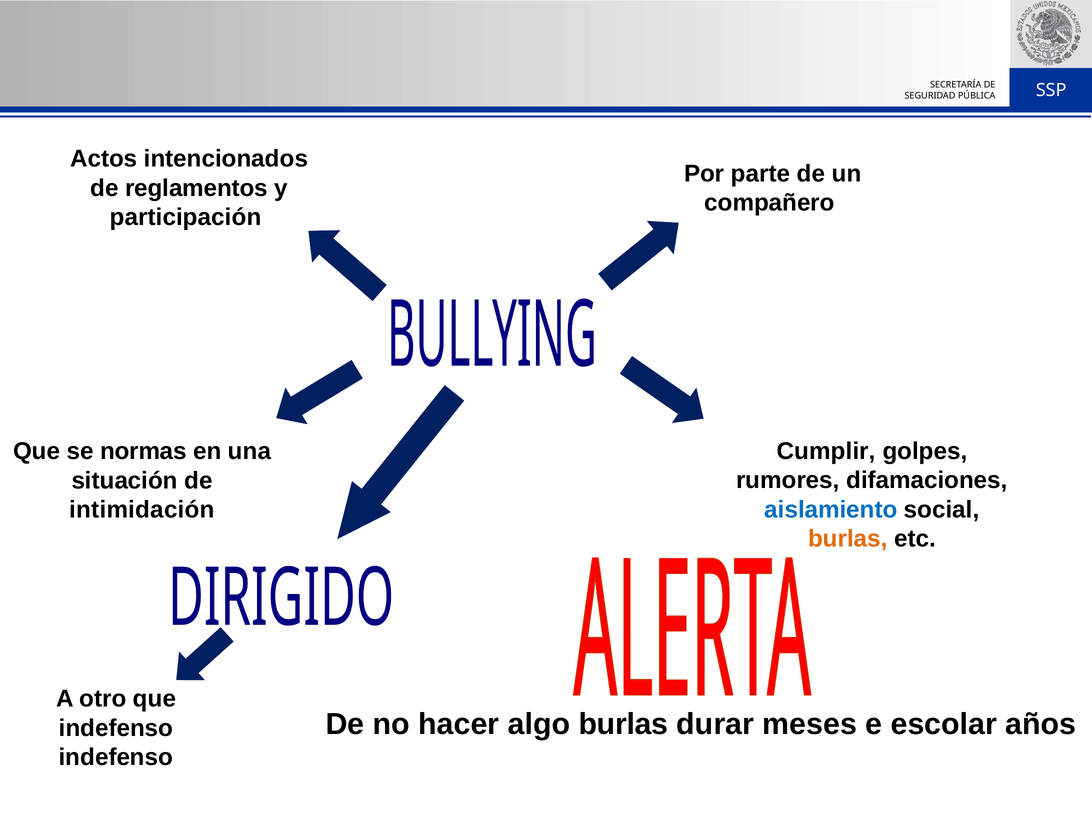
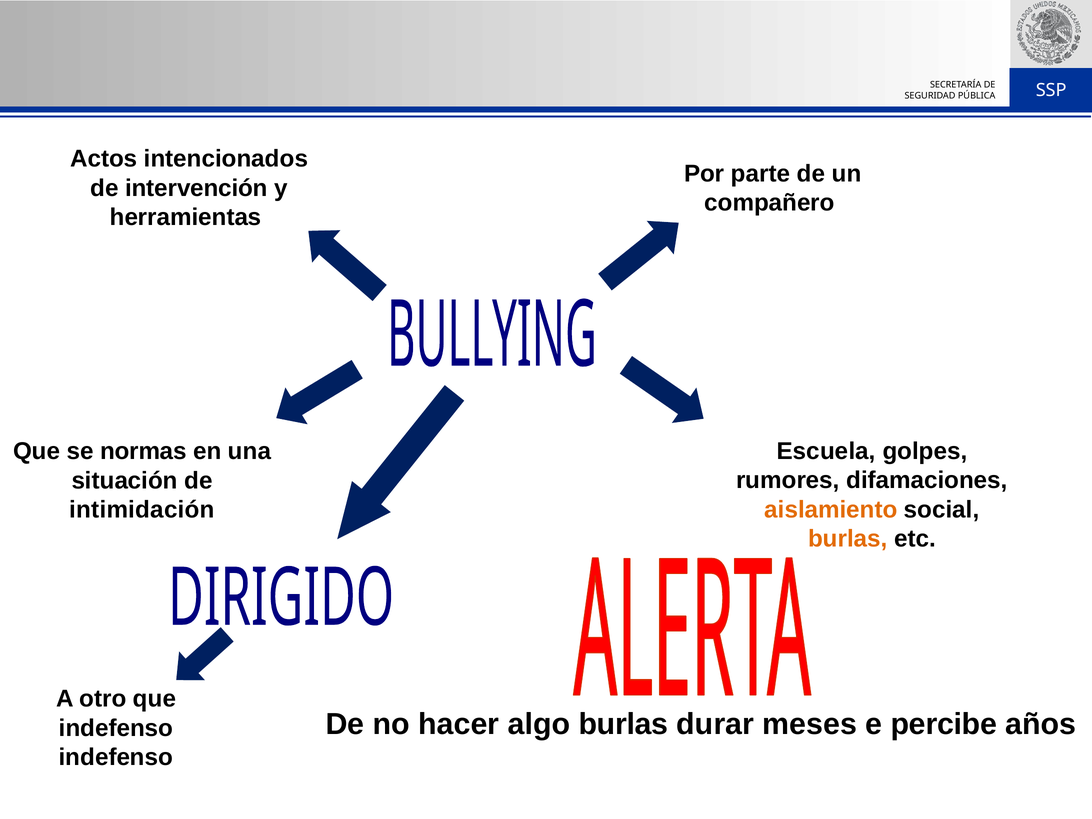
reglamentos: reglamentos -> intervención (196, 188)
participación: participación -> herramientas (186, 217)
Cumplir: Cumplir -> Escuela (826, 451)
aislamiento colour: blue -> orange (831, 510)
escolar: escolar -> percibe (944, 724)
